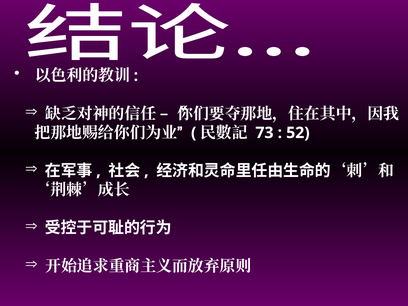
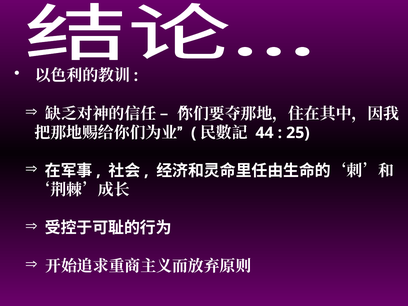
73: 73 -> 44 (264, 133)
52: 52 -> 25 (298, 133)
